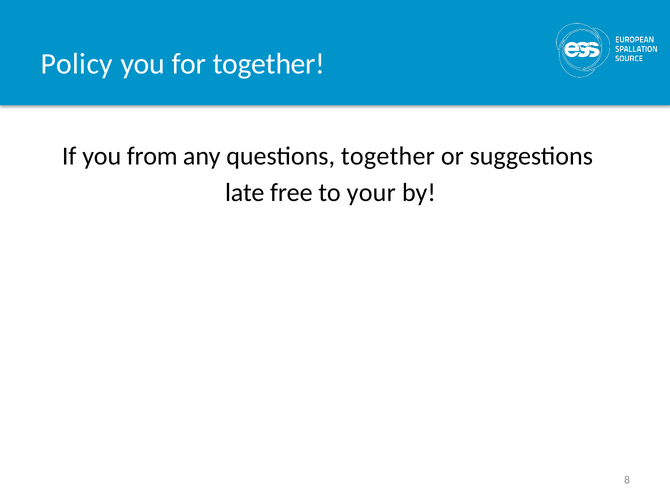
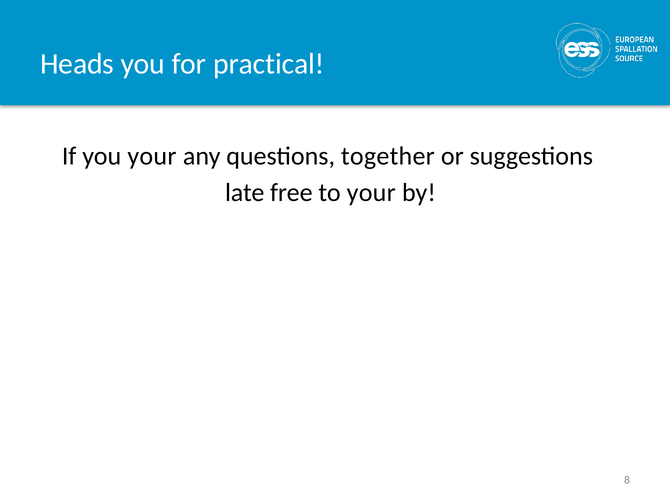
Policy: Policy -> Heads (77, 64)
for together: together -> practical (269, 64)
you from: from -> your (152, 156)
